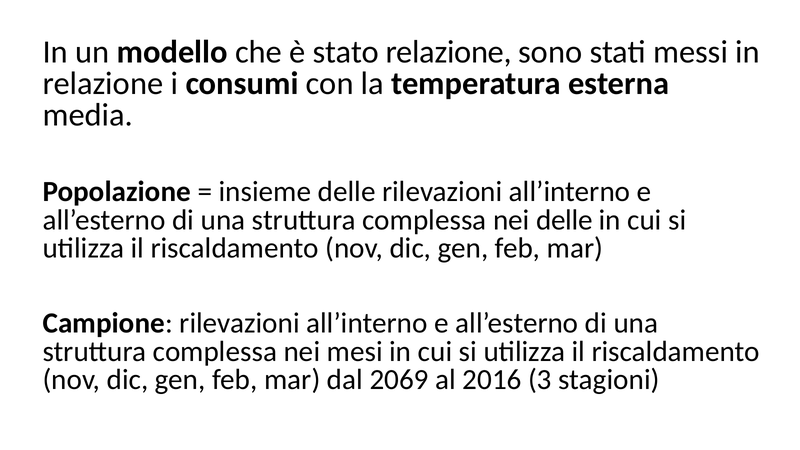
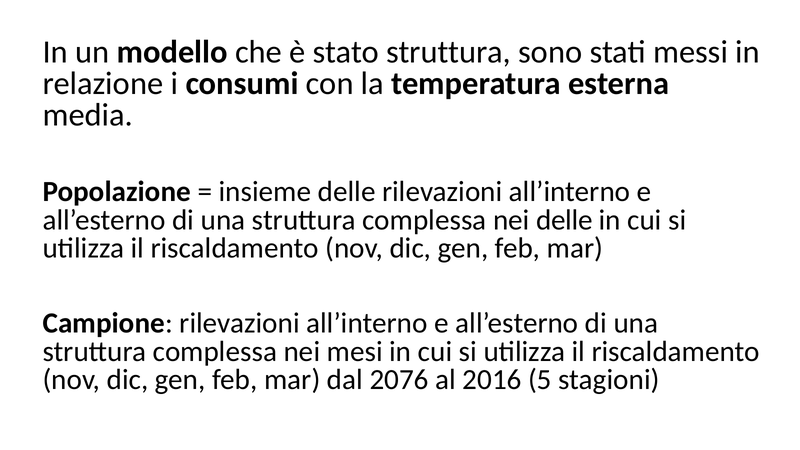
stato relazione: relazione -> struttura (449, 52)
2069: 2069 -> 2076 (399, 380)
3: 3 -> 5 (540, 380)
